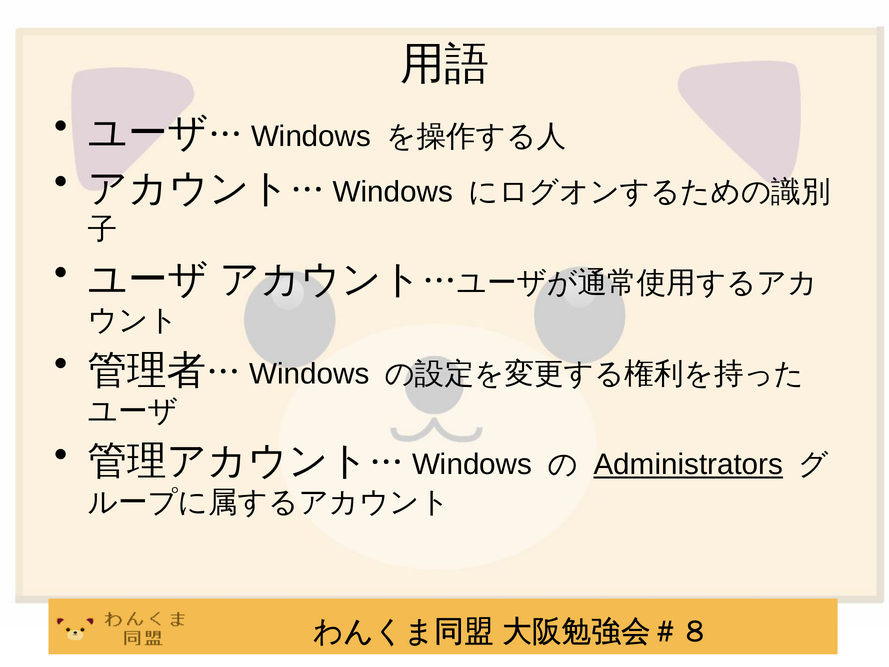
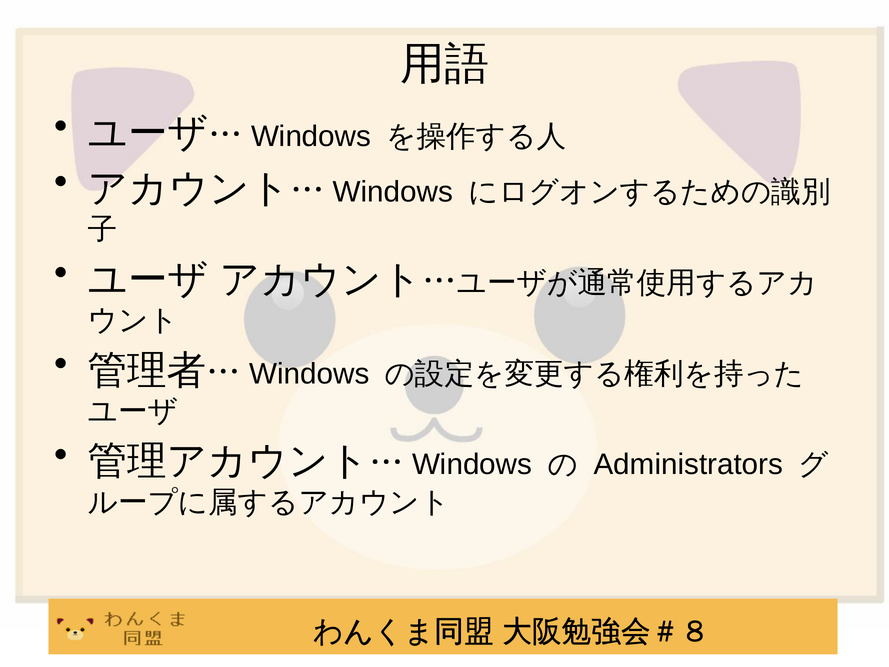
Administrators underline: present -> none (688, 465)
